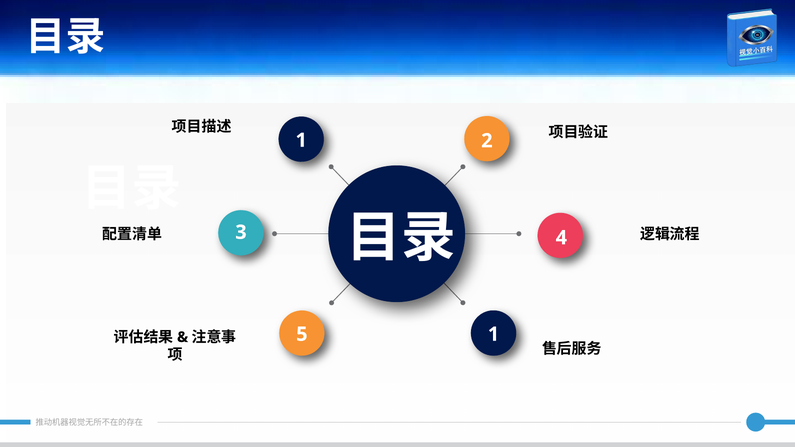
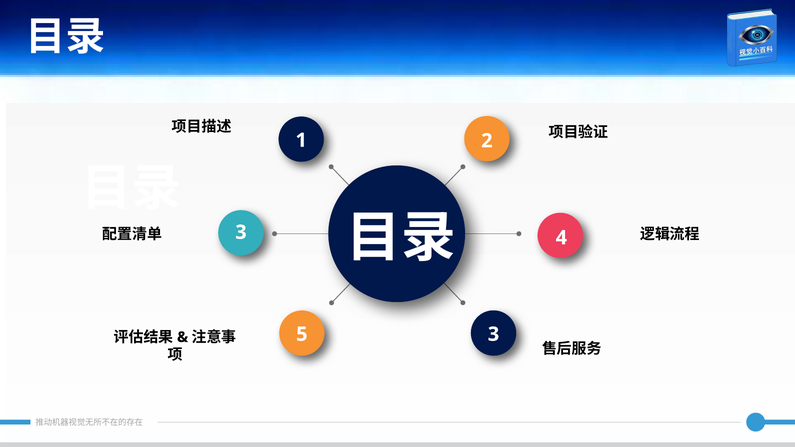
5 1: 1 -> 3 (494, 334)
